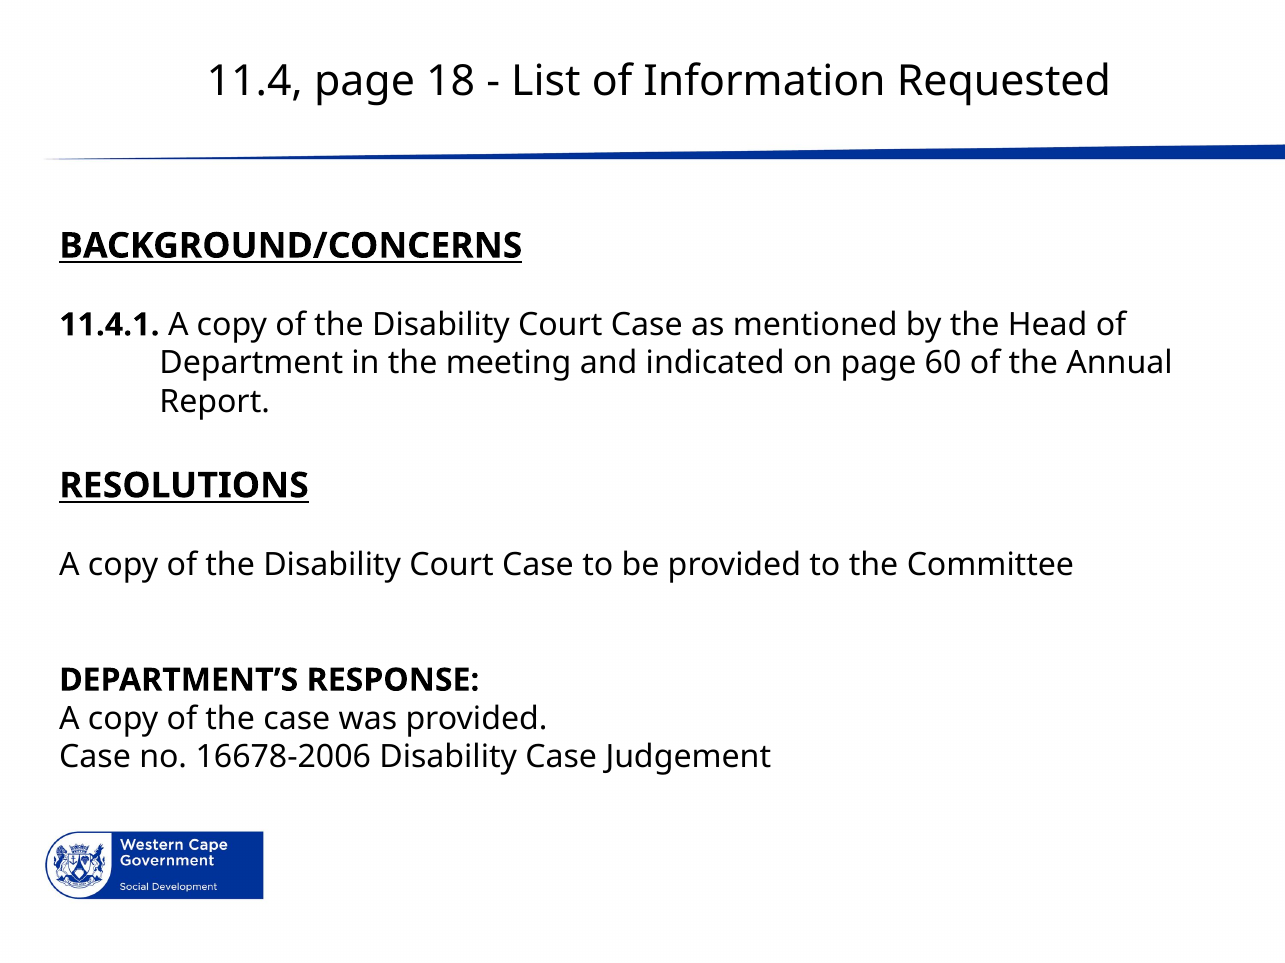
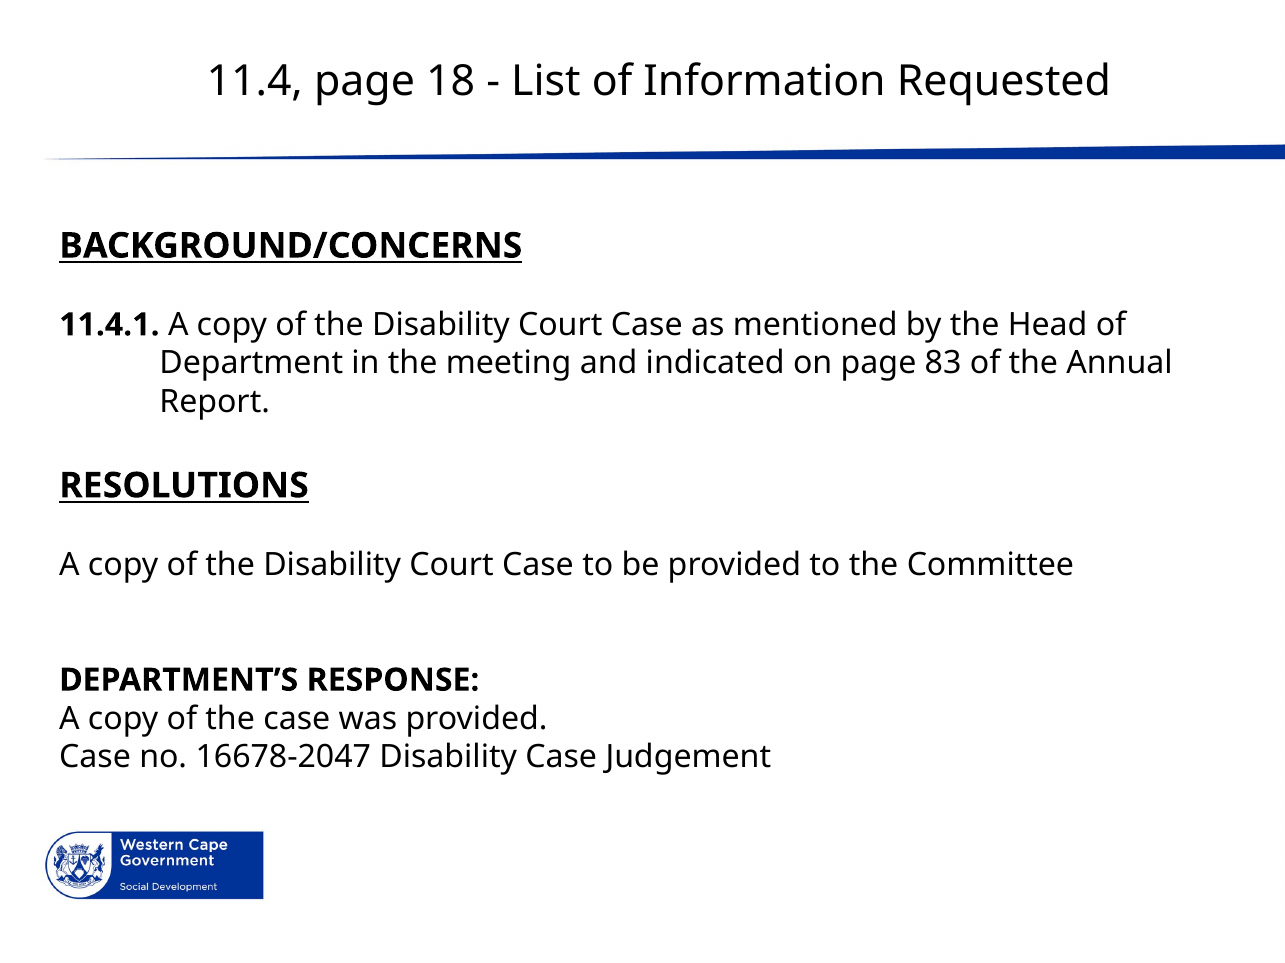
60: 60 -> 83 (943, 364)
16678-2006: 16678-2006 -> 16678-2047 (283, 758)
